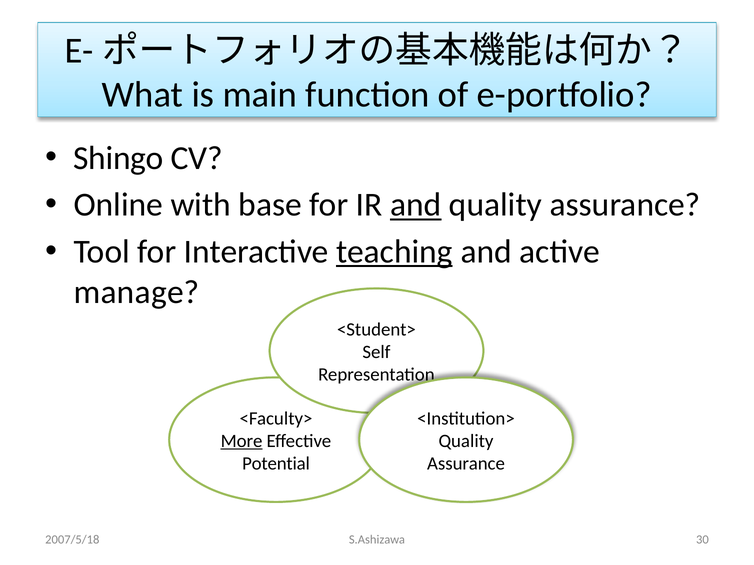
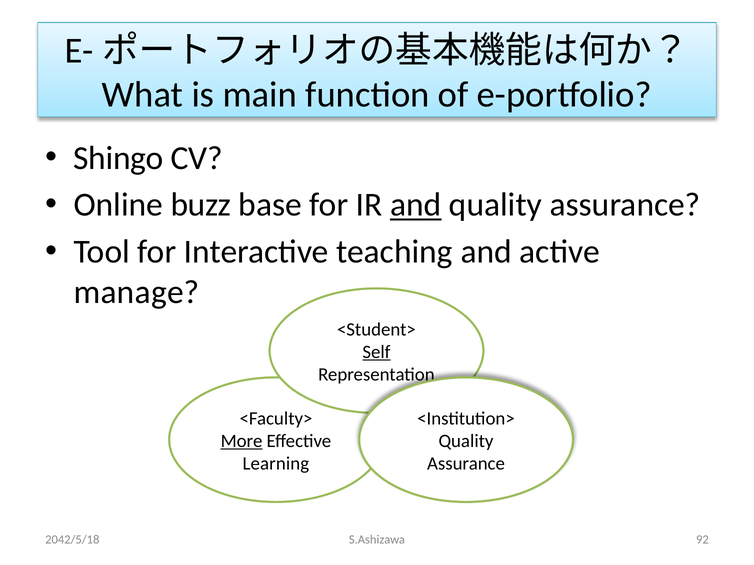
with: with -> buzz (201, 205)
teaching underline: present -> none (394, 252)
Self underline: none -> present (376, 352)
Potential: Potential -> Learning (276, 464)
2007/5/18: 2007/5/18 -> 2042/5/18 (72, 540)
30: 30 -> 92 (702, 540)
